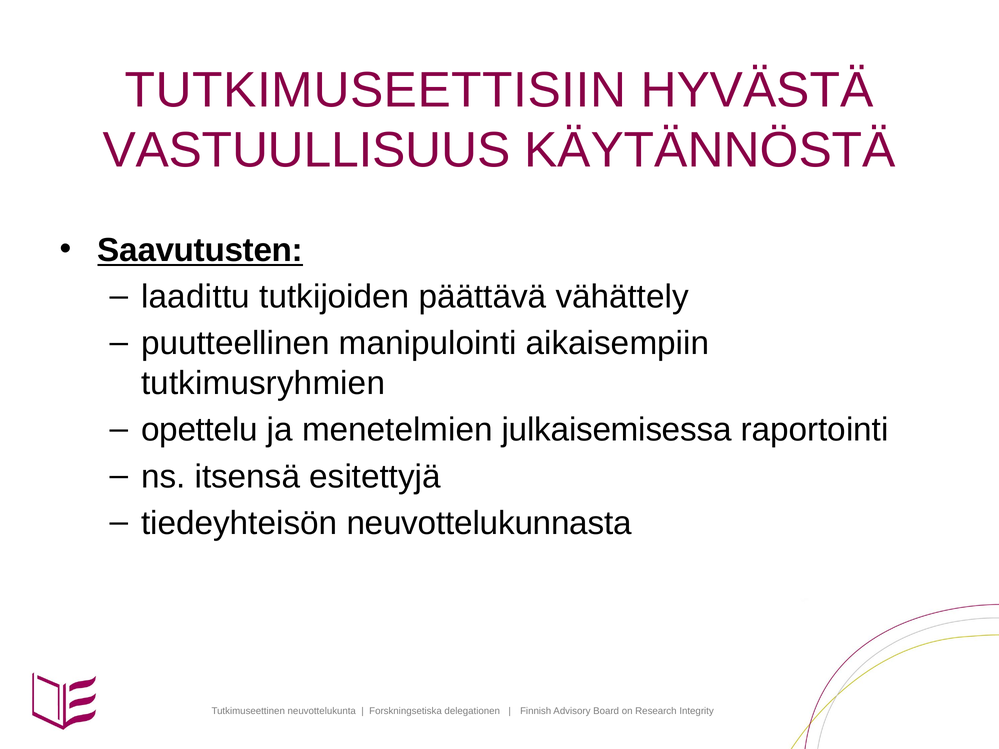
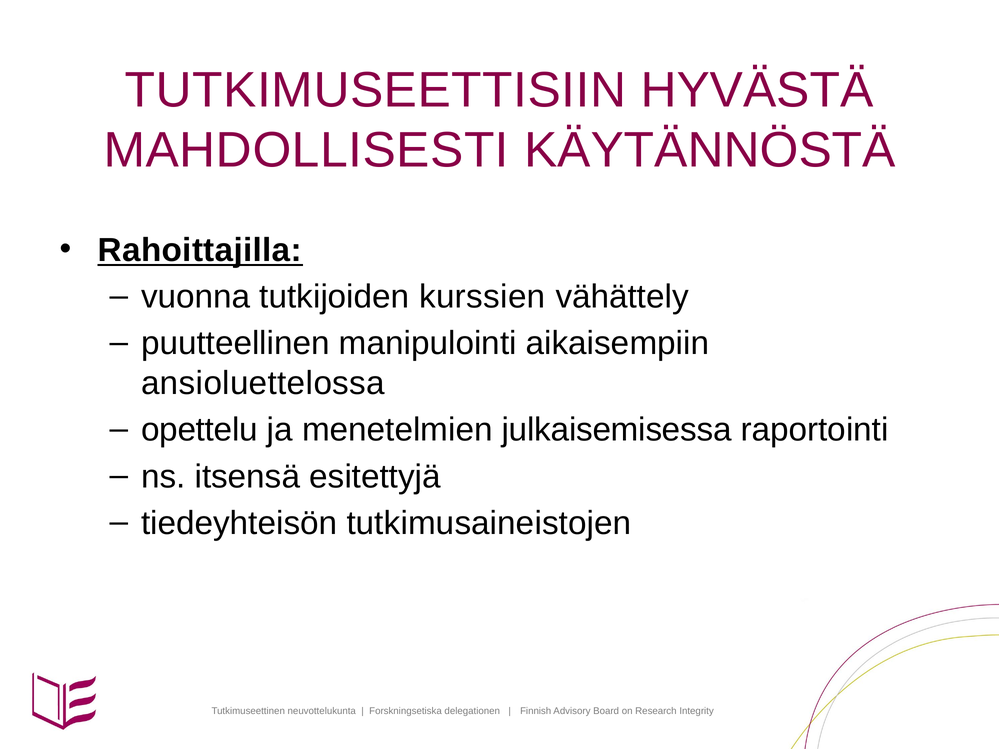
VASTUULLISUUS: VASTUULLISUUS -> MAHDOLLISESTI (306, 150)
Saavutusten: Saavutusten -> Rahoittajilla (200, 250)
laadittu: laadittu -> vuonna (196, 297)
päättävä: päättävä -> kurssien (482, 297)
tutkimusryhmien: tutkimusryhmien -> ansioluettelossa (263, 384)
neuvottelukunnasta: neuvottelukunnasta -> tutkimusaineistojen (489, 523)
